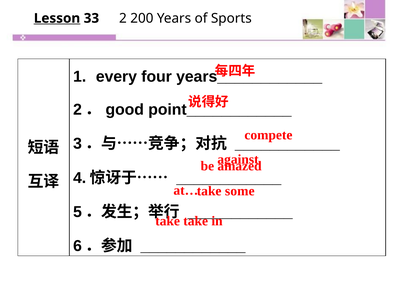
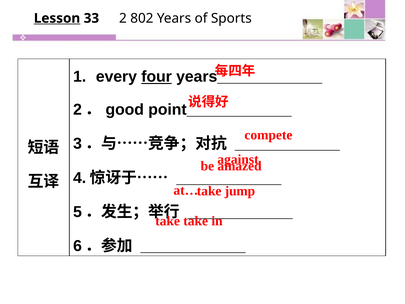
200: 200 -> 802 (142, 18)
four underline: none -> present (157, 77)
some: some -> jump (240, 191)
